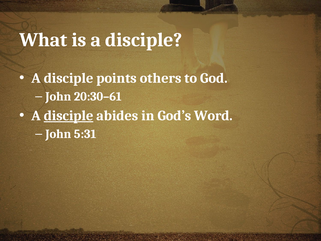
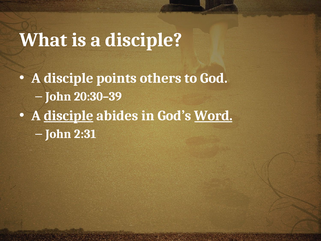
20:30–61: 20:30–61 -> 20:30–39 (98, 96)
Word underline: none -> present (213, 116)
5:31: 5:31 -> 2:31 (85, 134)
